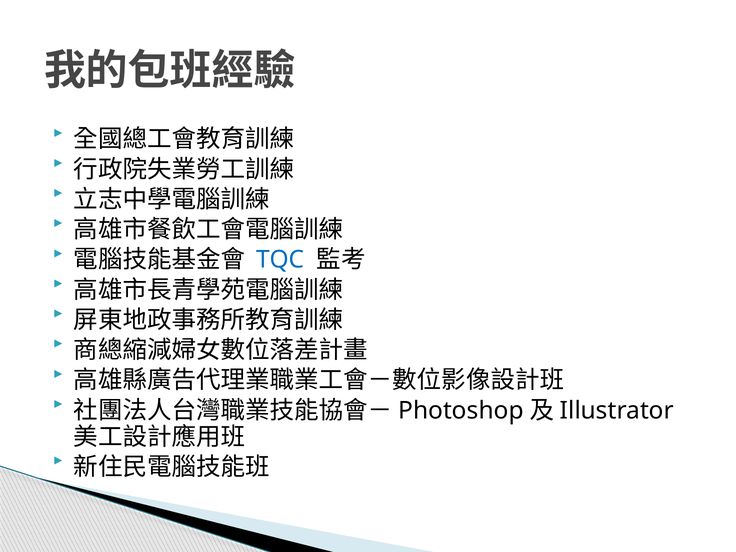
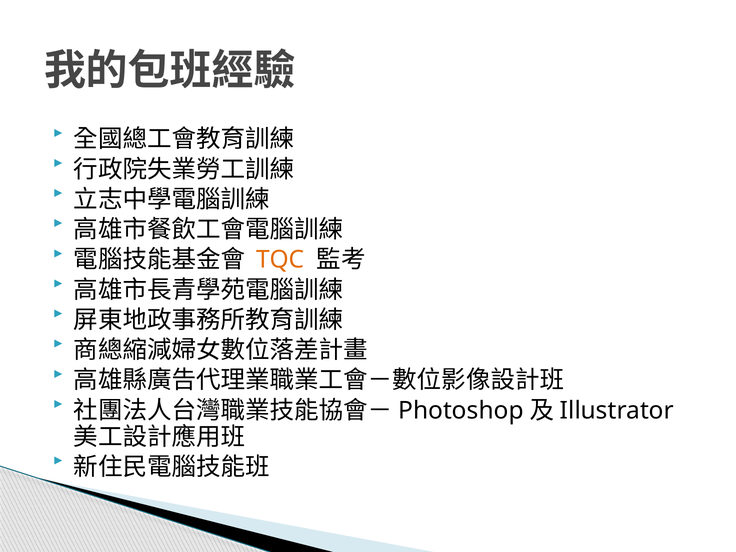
TQC colour: blue -> orange (280, 260)
